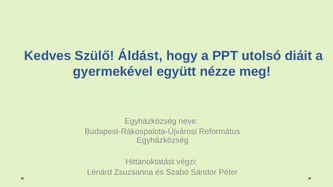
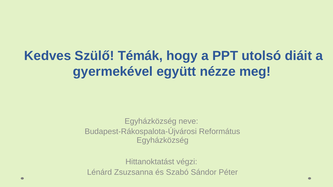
Áldást: Áldást -> Témák (140, 56)
